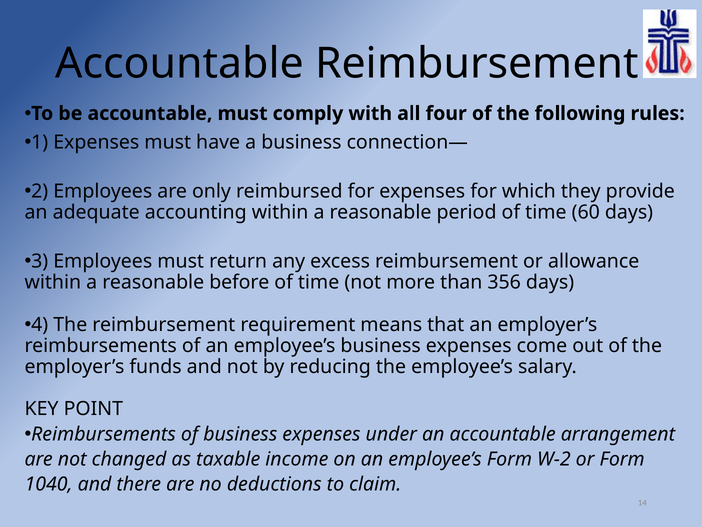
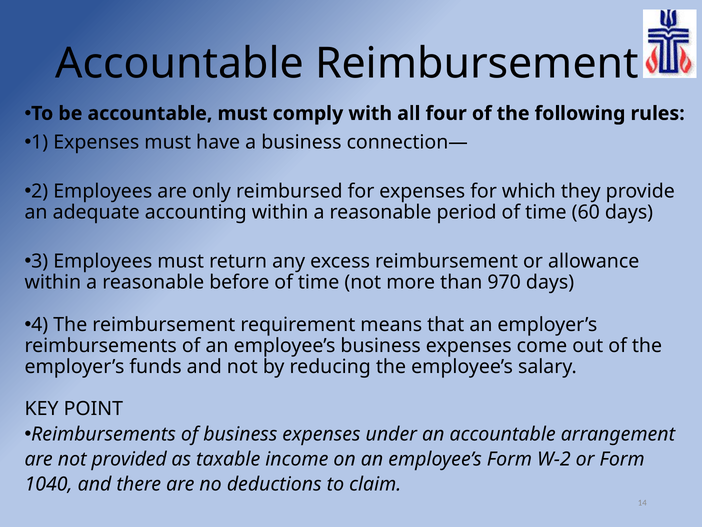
356: 356 -> 970 (504, 282)
changed: changed -> provided (129, 459)
